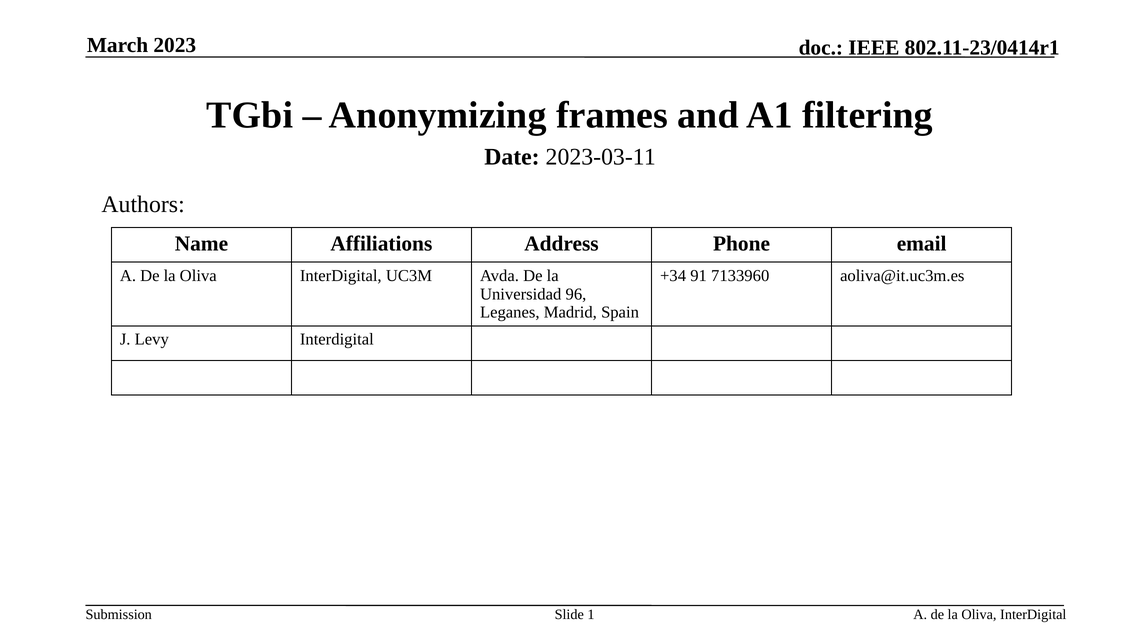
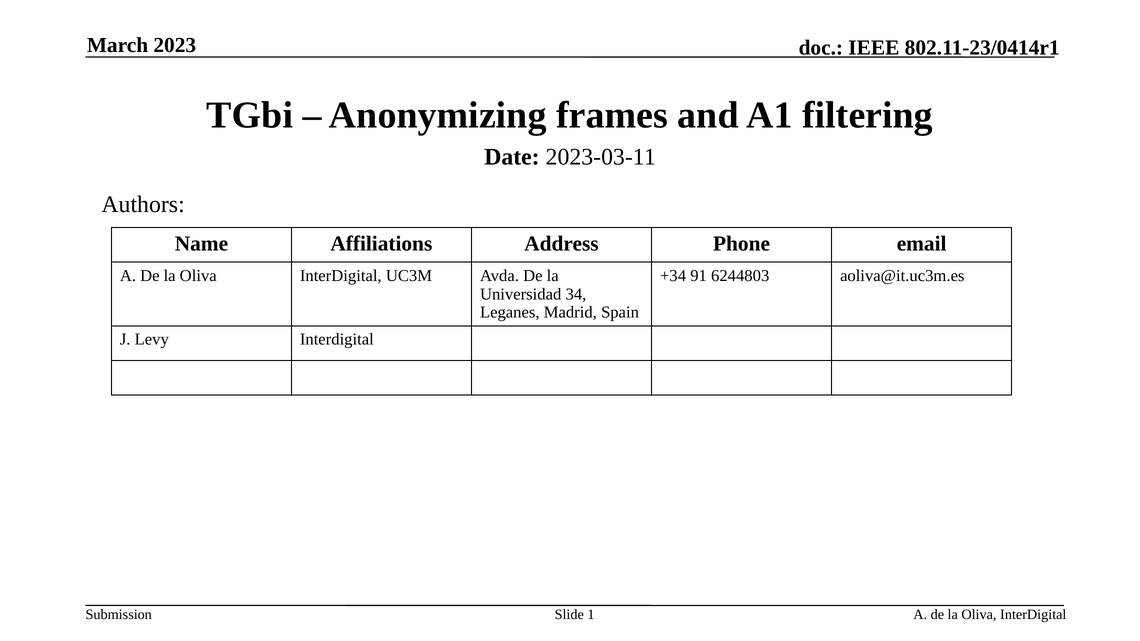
7133960: 7133960 -> 6244803 (740, 276)
96: 96 -> 34 (576, 294)
